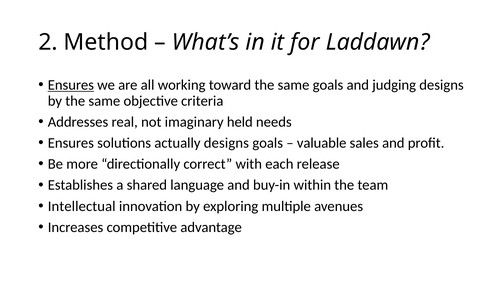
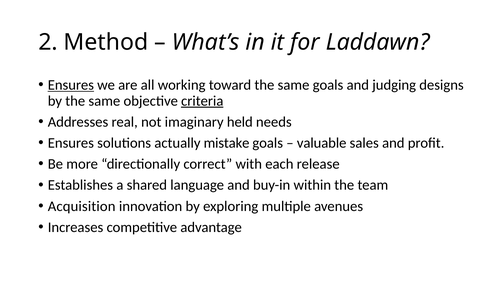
criteria underline: none -> present (202, 101)
actually designs: designs -> mistake (226, 143)
Intellectual: Intellectual -> Acquisition (82, 206)
